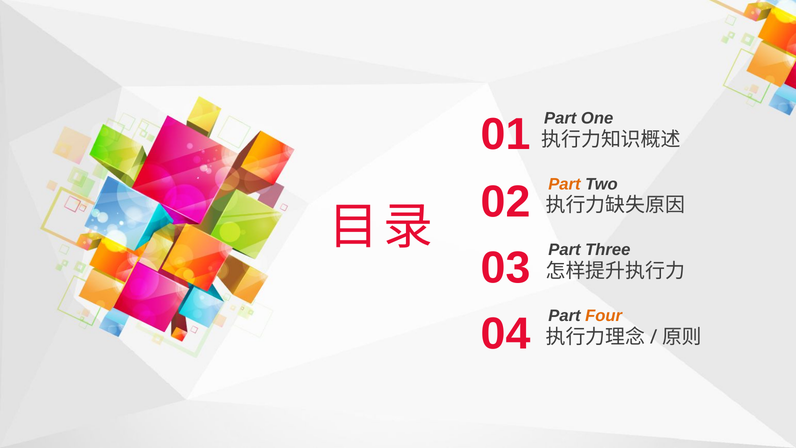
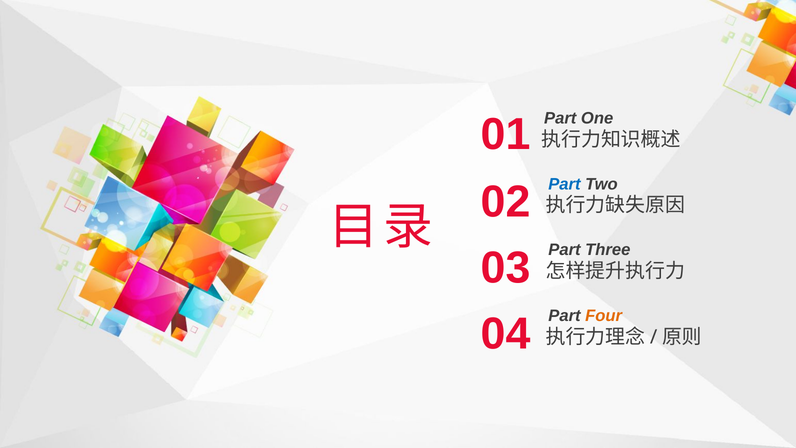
Part colour: orange -> blue (564, 184)
